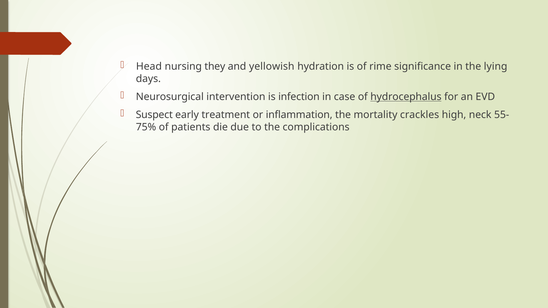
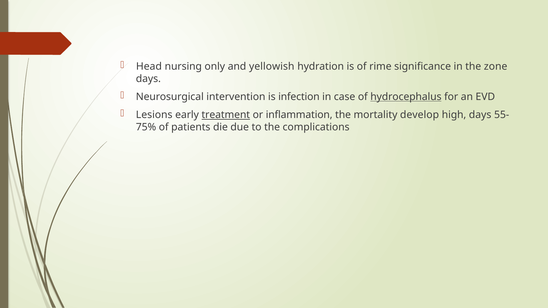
they: they -> only (215, 66)
lying: lying -> zone (496, 66)
Suspect: Suspect -> Lesions (154, 115)
treatment underline: none -> present (226, 115)
crackles: crackles -> develop (420, 115)
high neck: neck -> days (480, 115)
